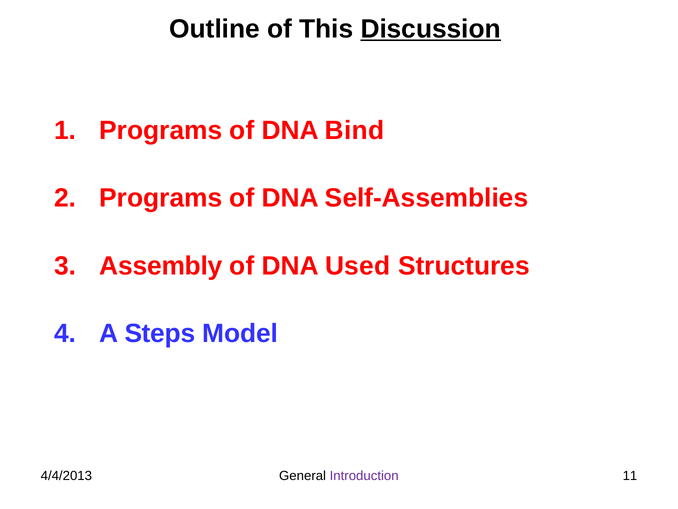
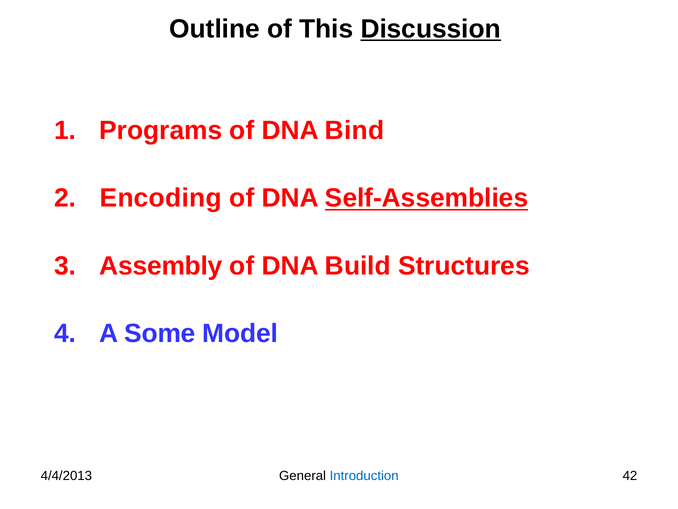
Programs: Programs -> Encoding (161, 198)
Self-Assemblies underline: none -> present (427, 198)
Used: Used -> Build (358, 266)
Steps: Steps -> Some (160, 333)
Introduction colour: purple -> blue (364, 475)
11: 11 -> 42 (630, 475)
